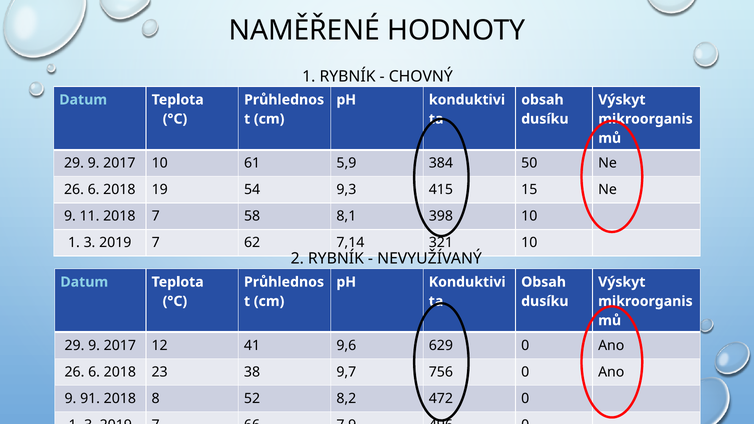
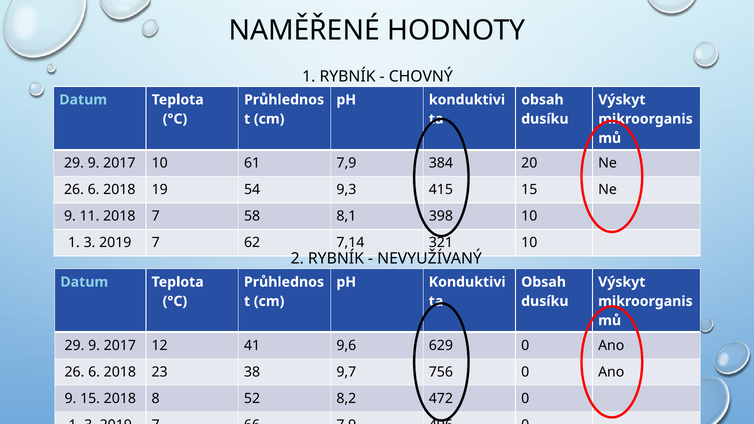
61 5,9: 5,9 -> 7,9 (346, 163)
50: 50 -> 20 (529, 163)
9 91: 91 -> 15 (90, 399)
